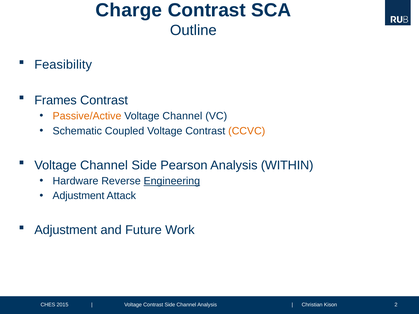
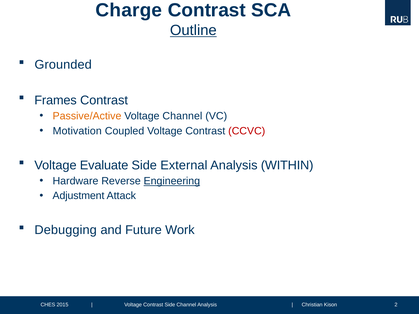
Outline underline: none -> present (193, 30)
Feasibility: Feasibility -> Grounded (63, 65)
Schematic: Schematic -> Motivation (77, 131)
CCVC colour: orange -> red (247, 131)
Channel: Channel -> Evaluate (104, 165)
Pearson: Pearson -> External (184, 165)
Adjustment: Adjustment -> Debugging (66, 230)
